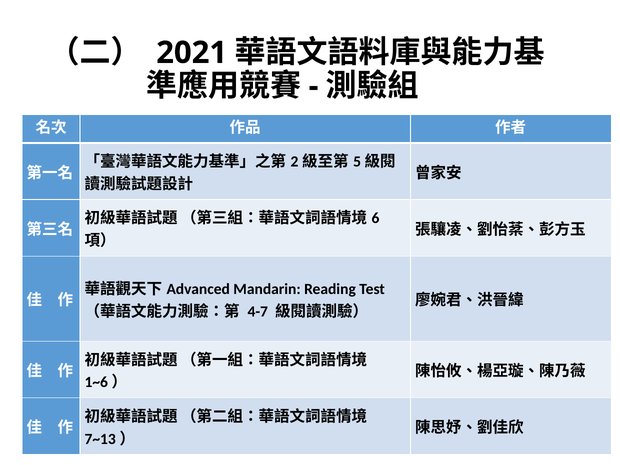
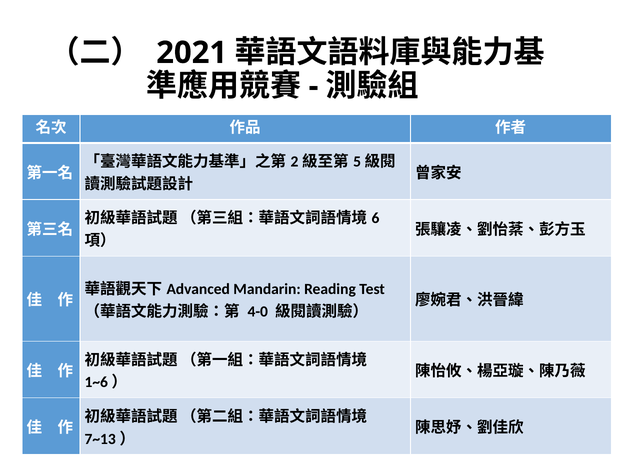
4-7: 4-7 -> 4-0 (258, 312)
